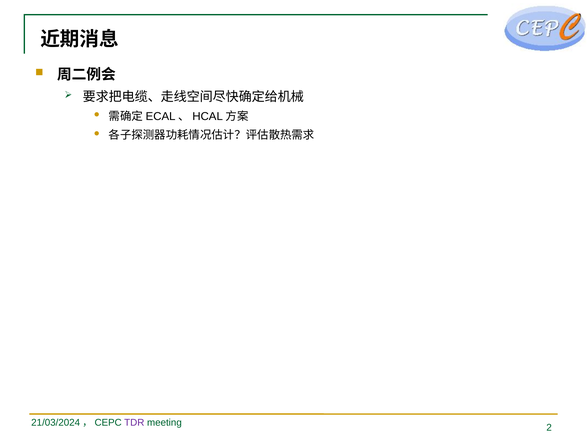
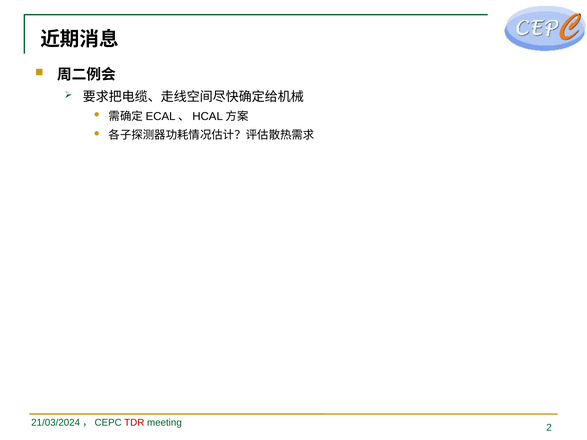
TDR colour: purple -> red (134, 423)
